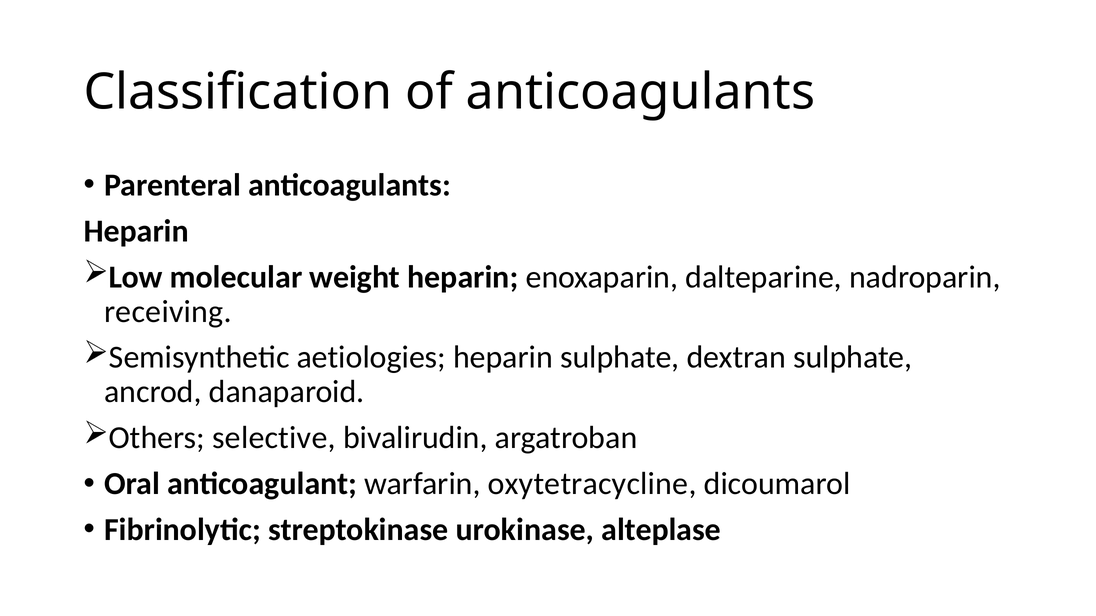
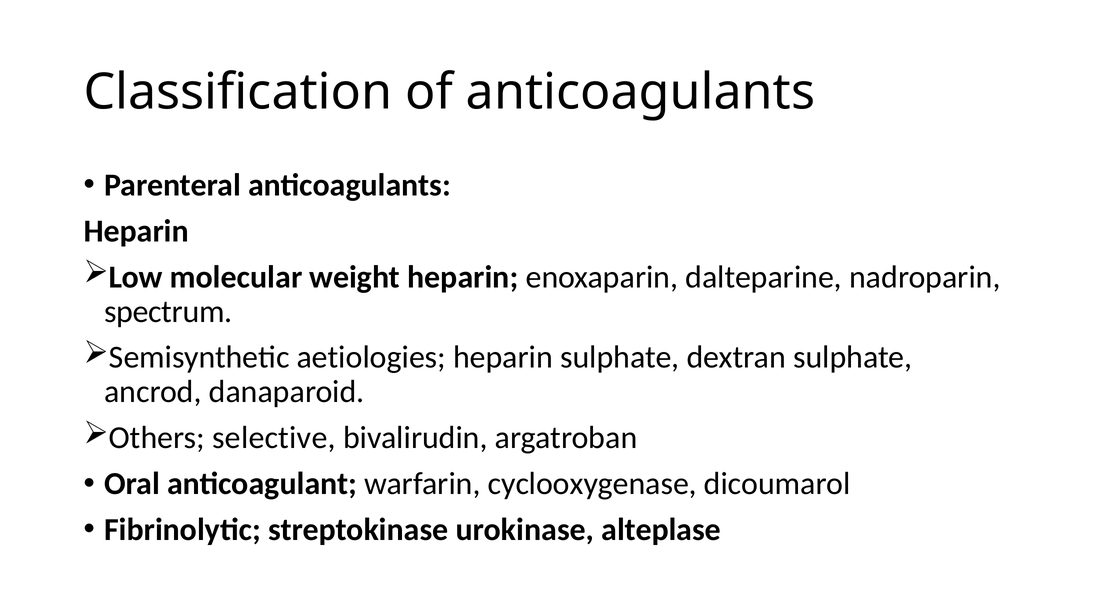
receiving: receiving -> spectrum (168, 312)
oxytetracycline: oxytetracycline -> cyclooxygenase (592, 484)
